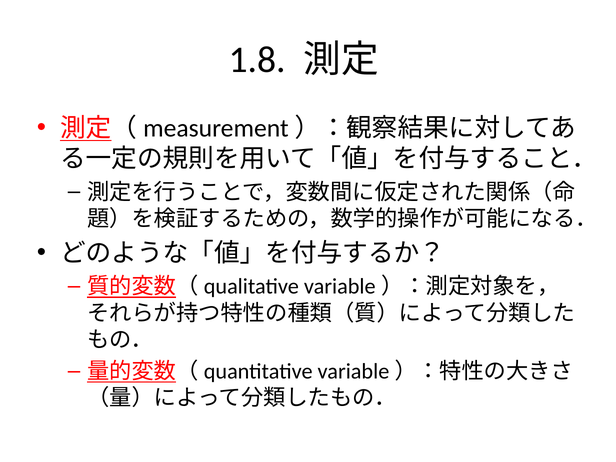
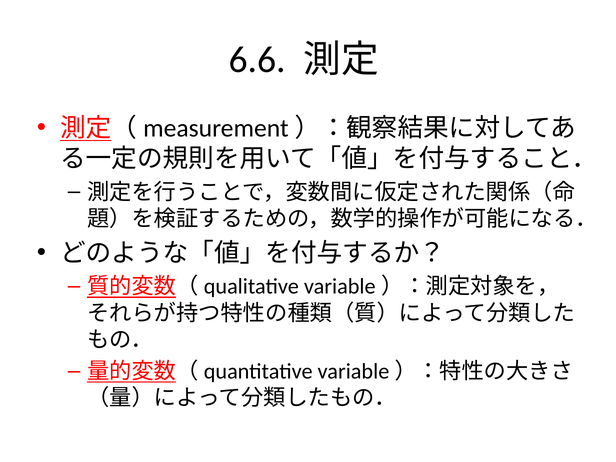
1.8: 1.8 -> 6.6 (257, 60)
